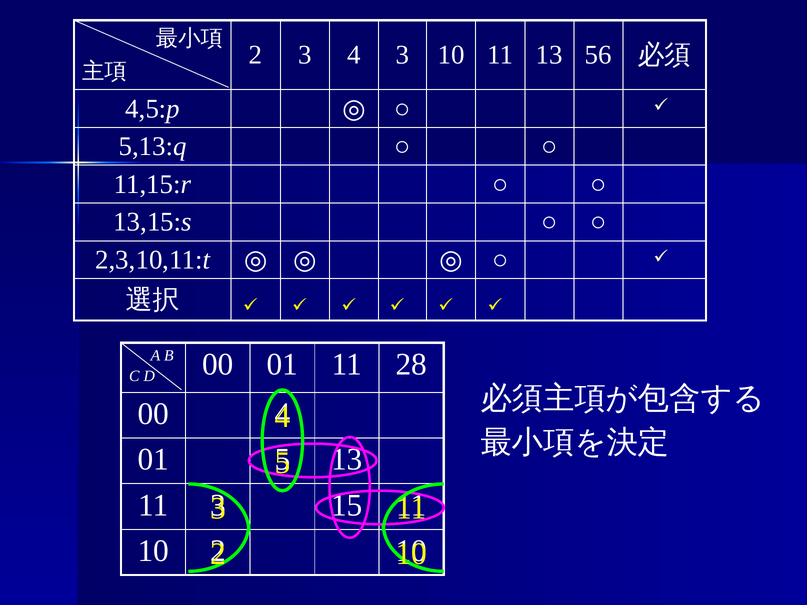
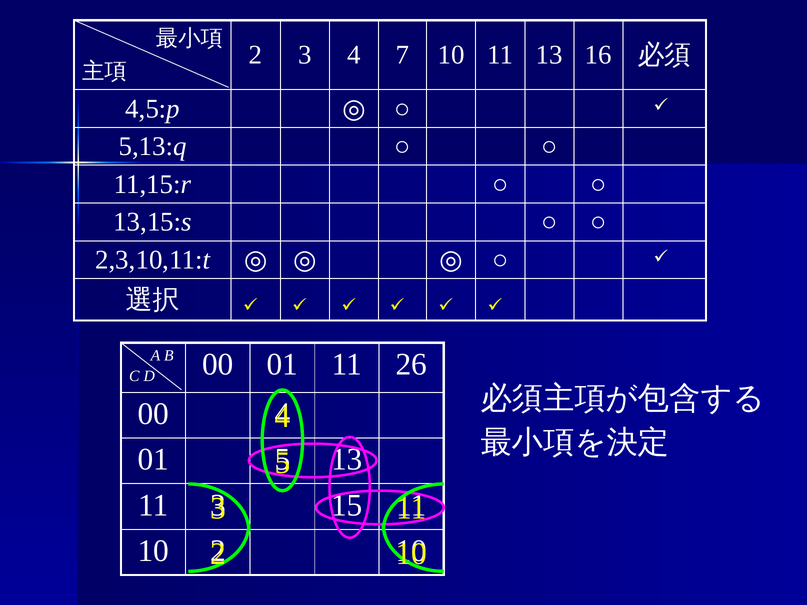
4 3: 3 -> 7 (402, 55)
56: 56 -> 16 (598, 55)
28: 28 -> 26 (411, 365)
